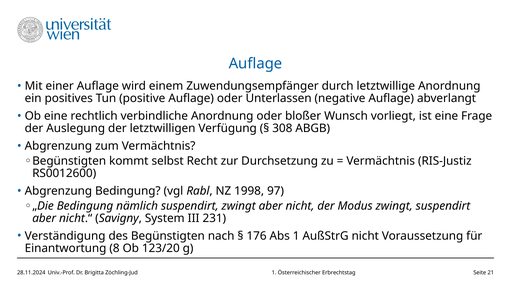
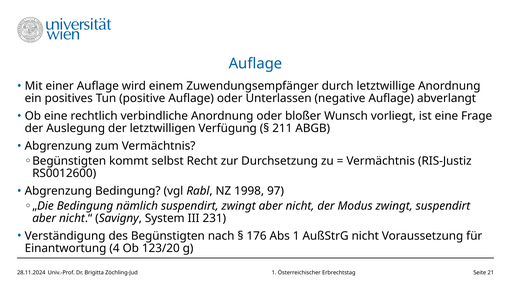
308: 308 -> 211 (282, 128)
8: 8 -> 4 (114, 249)
